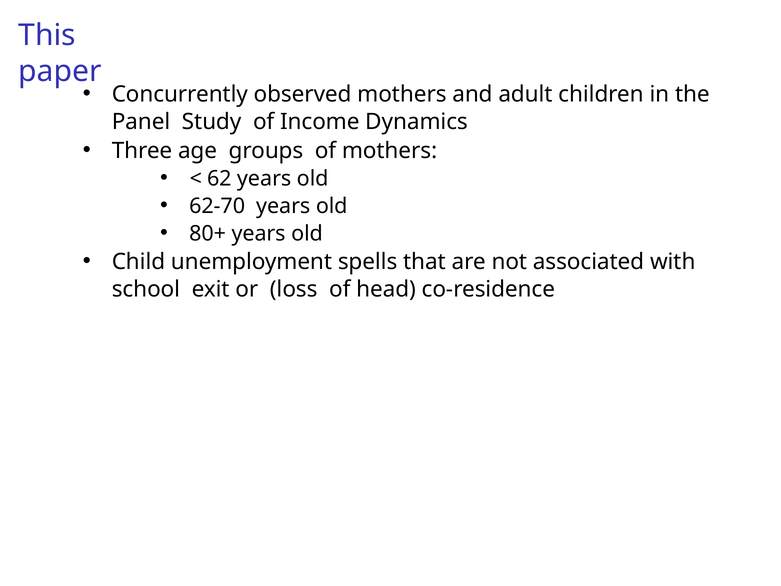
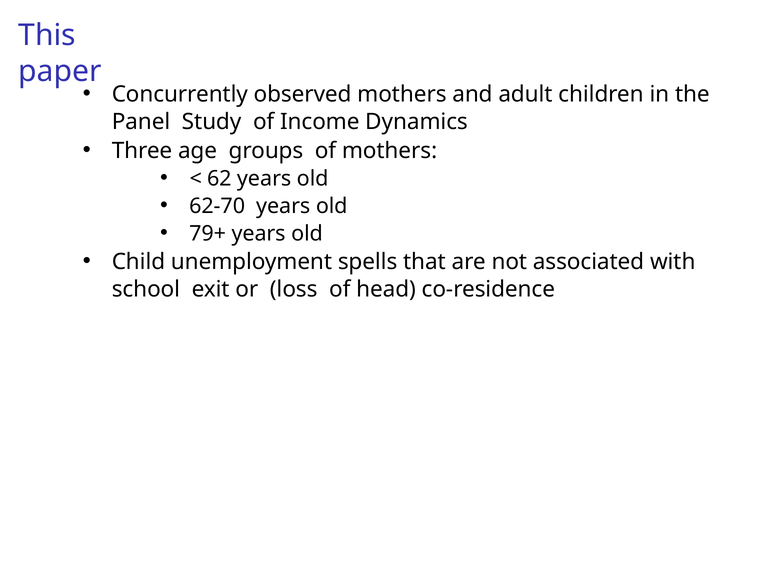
80+: 80+ -> 79+ (208, 234)
